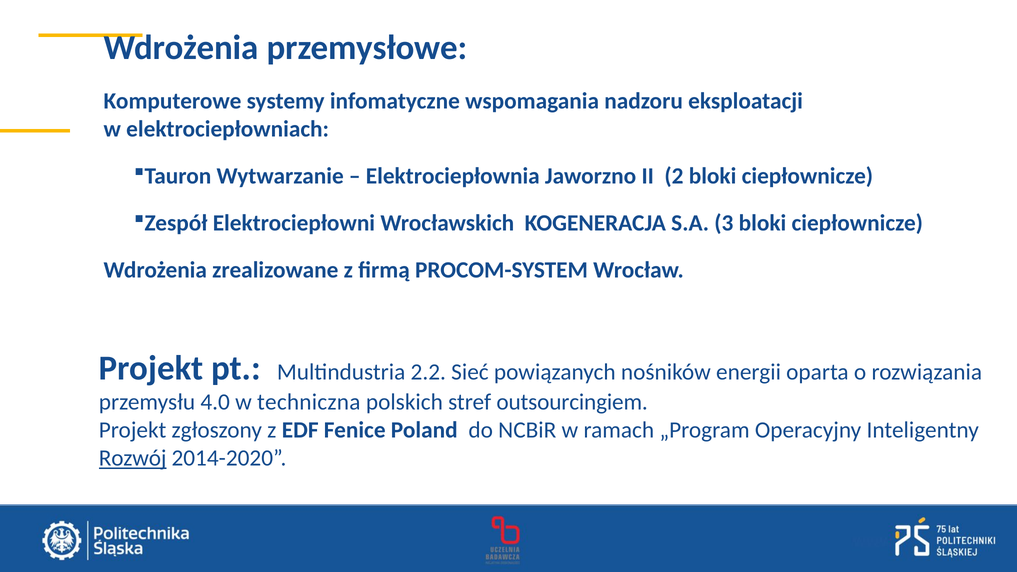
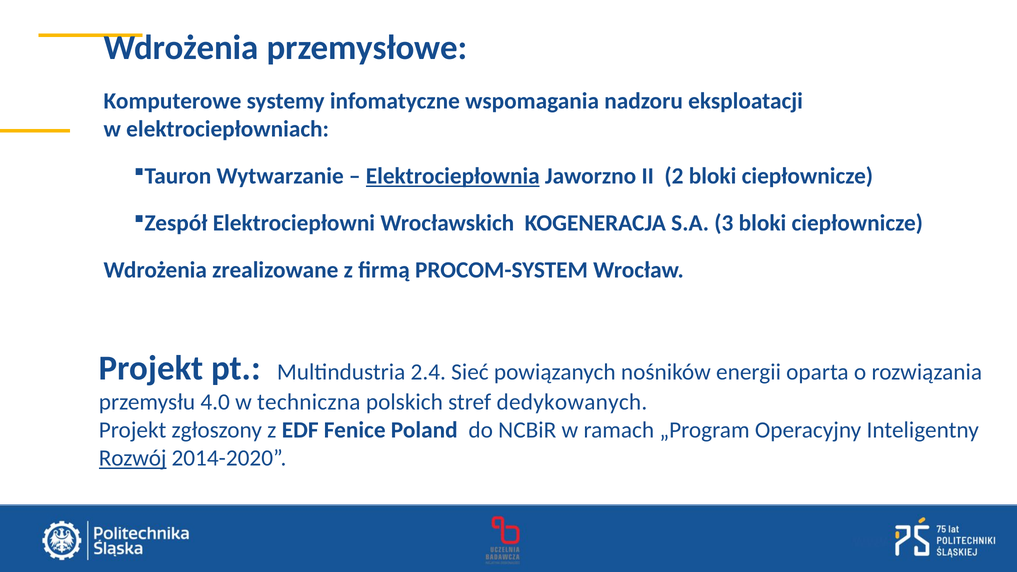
Elektrociepłownia underline: none -> present (453, 176)
2.2: 2.2 -> 2.4 (428, 372)
outsourcingiem: outsourcingiem -> dedykowanych (572, 402)
